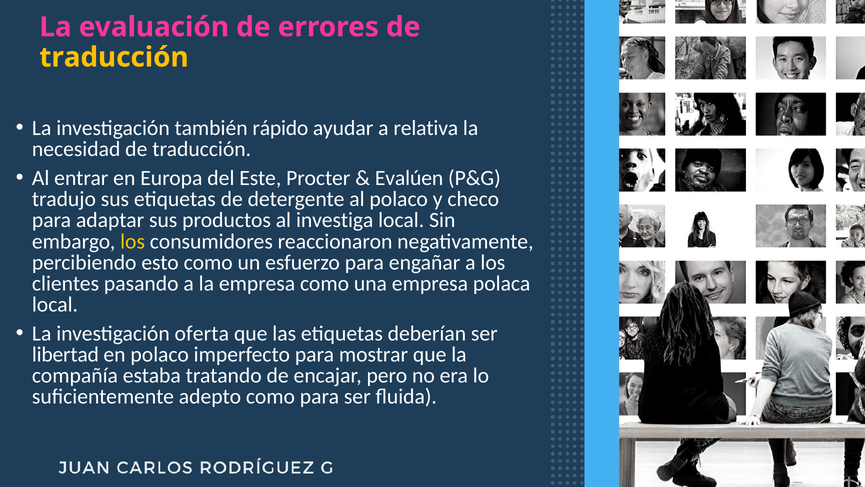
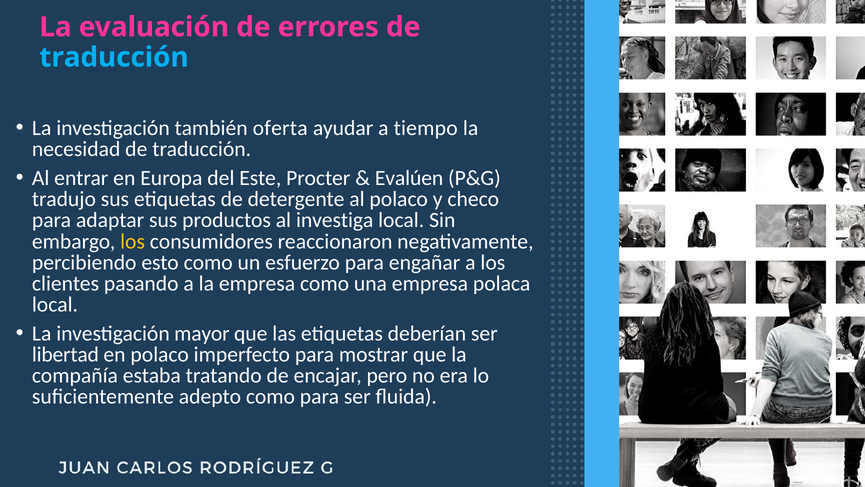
traducción colour: yellow -> light blue (114, 57)
rápido: rápido -> oferta (280, 128)
relativa: relativa -> tiempo (426, 128)
oferta: oferta -> mayor (202, 333)
